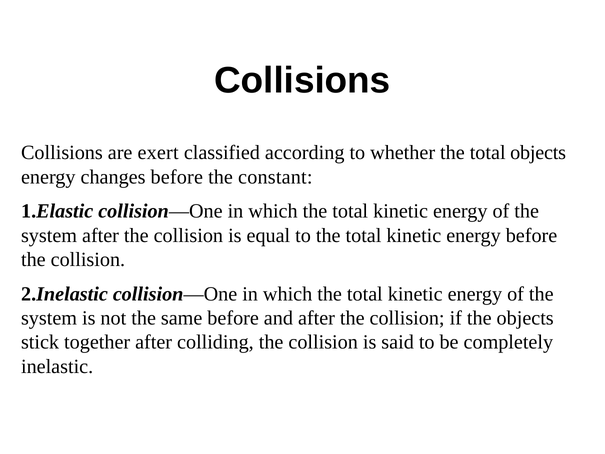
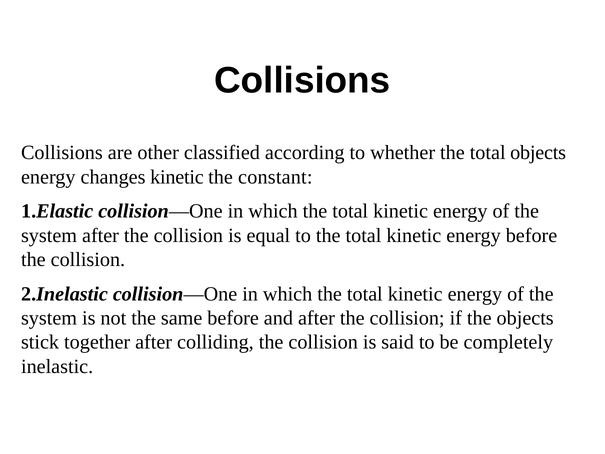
exert: exert -> other (158, 153)
changes before: before -> kinetic (177, 177)
